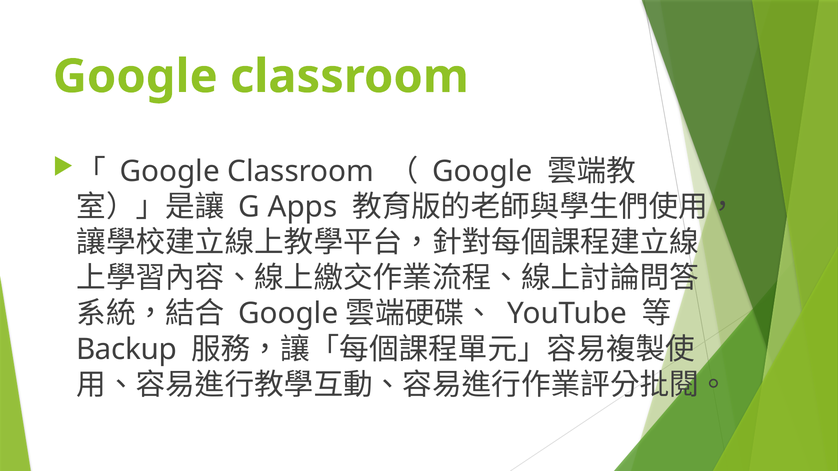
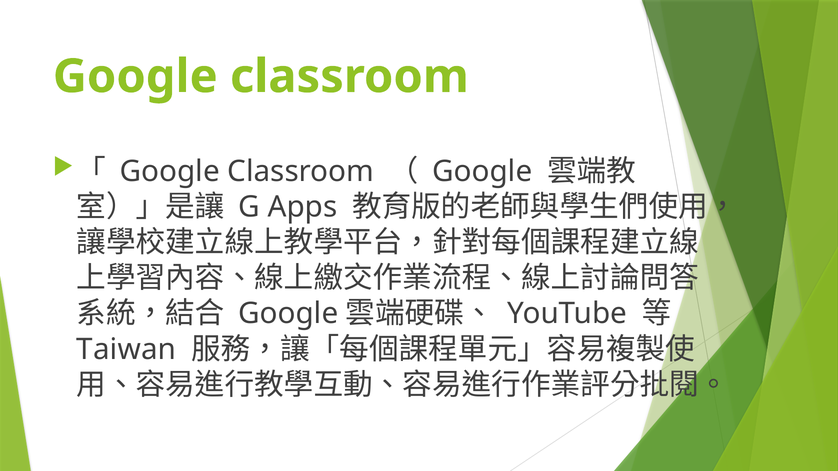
Backup: Backup -> Taiwan (126, 350)
